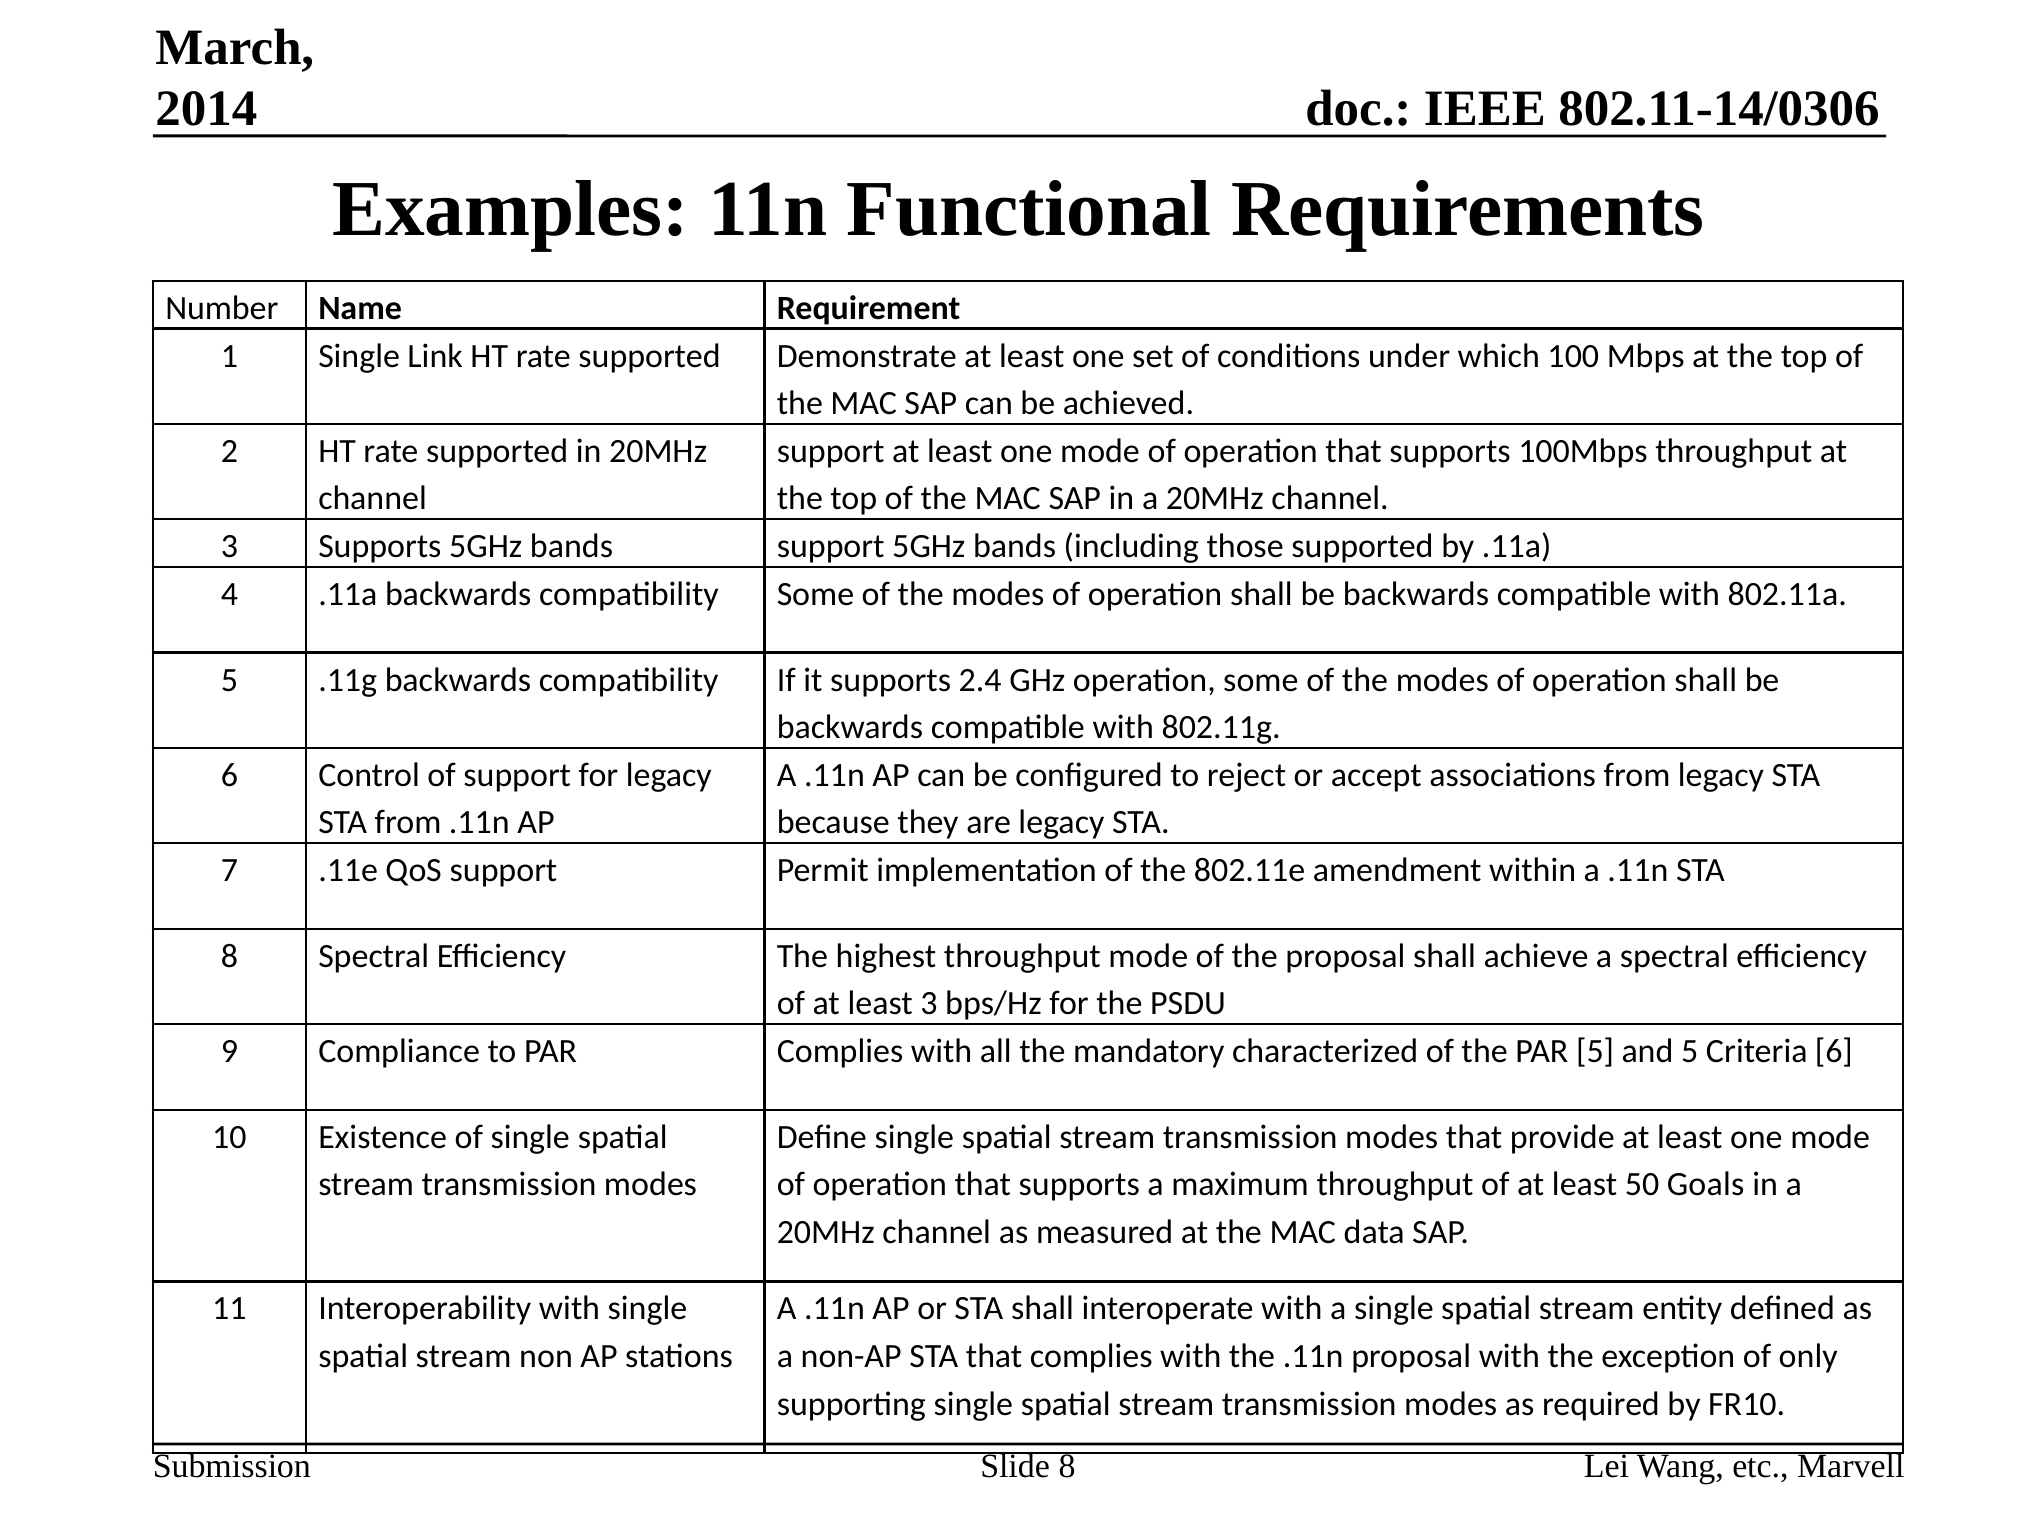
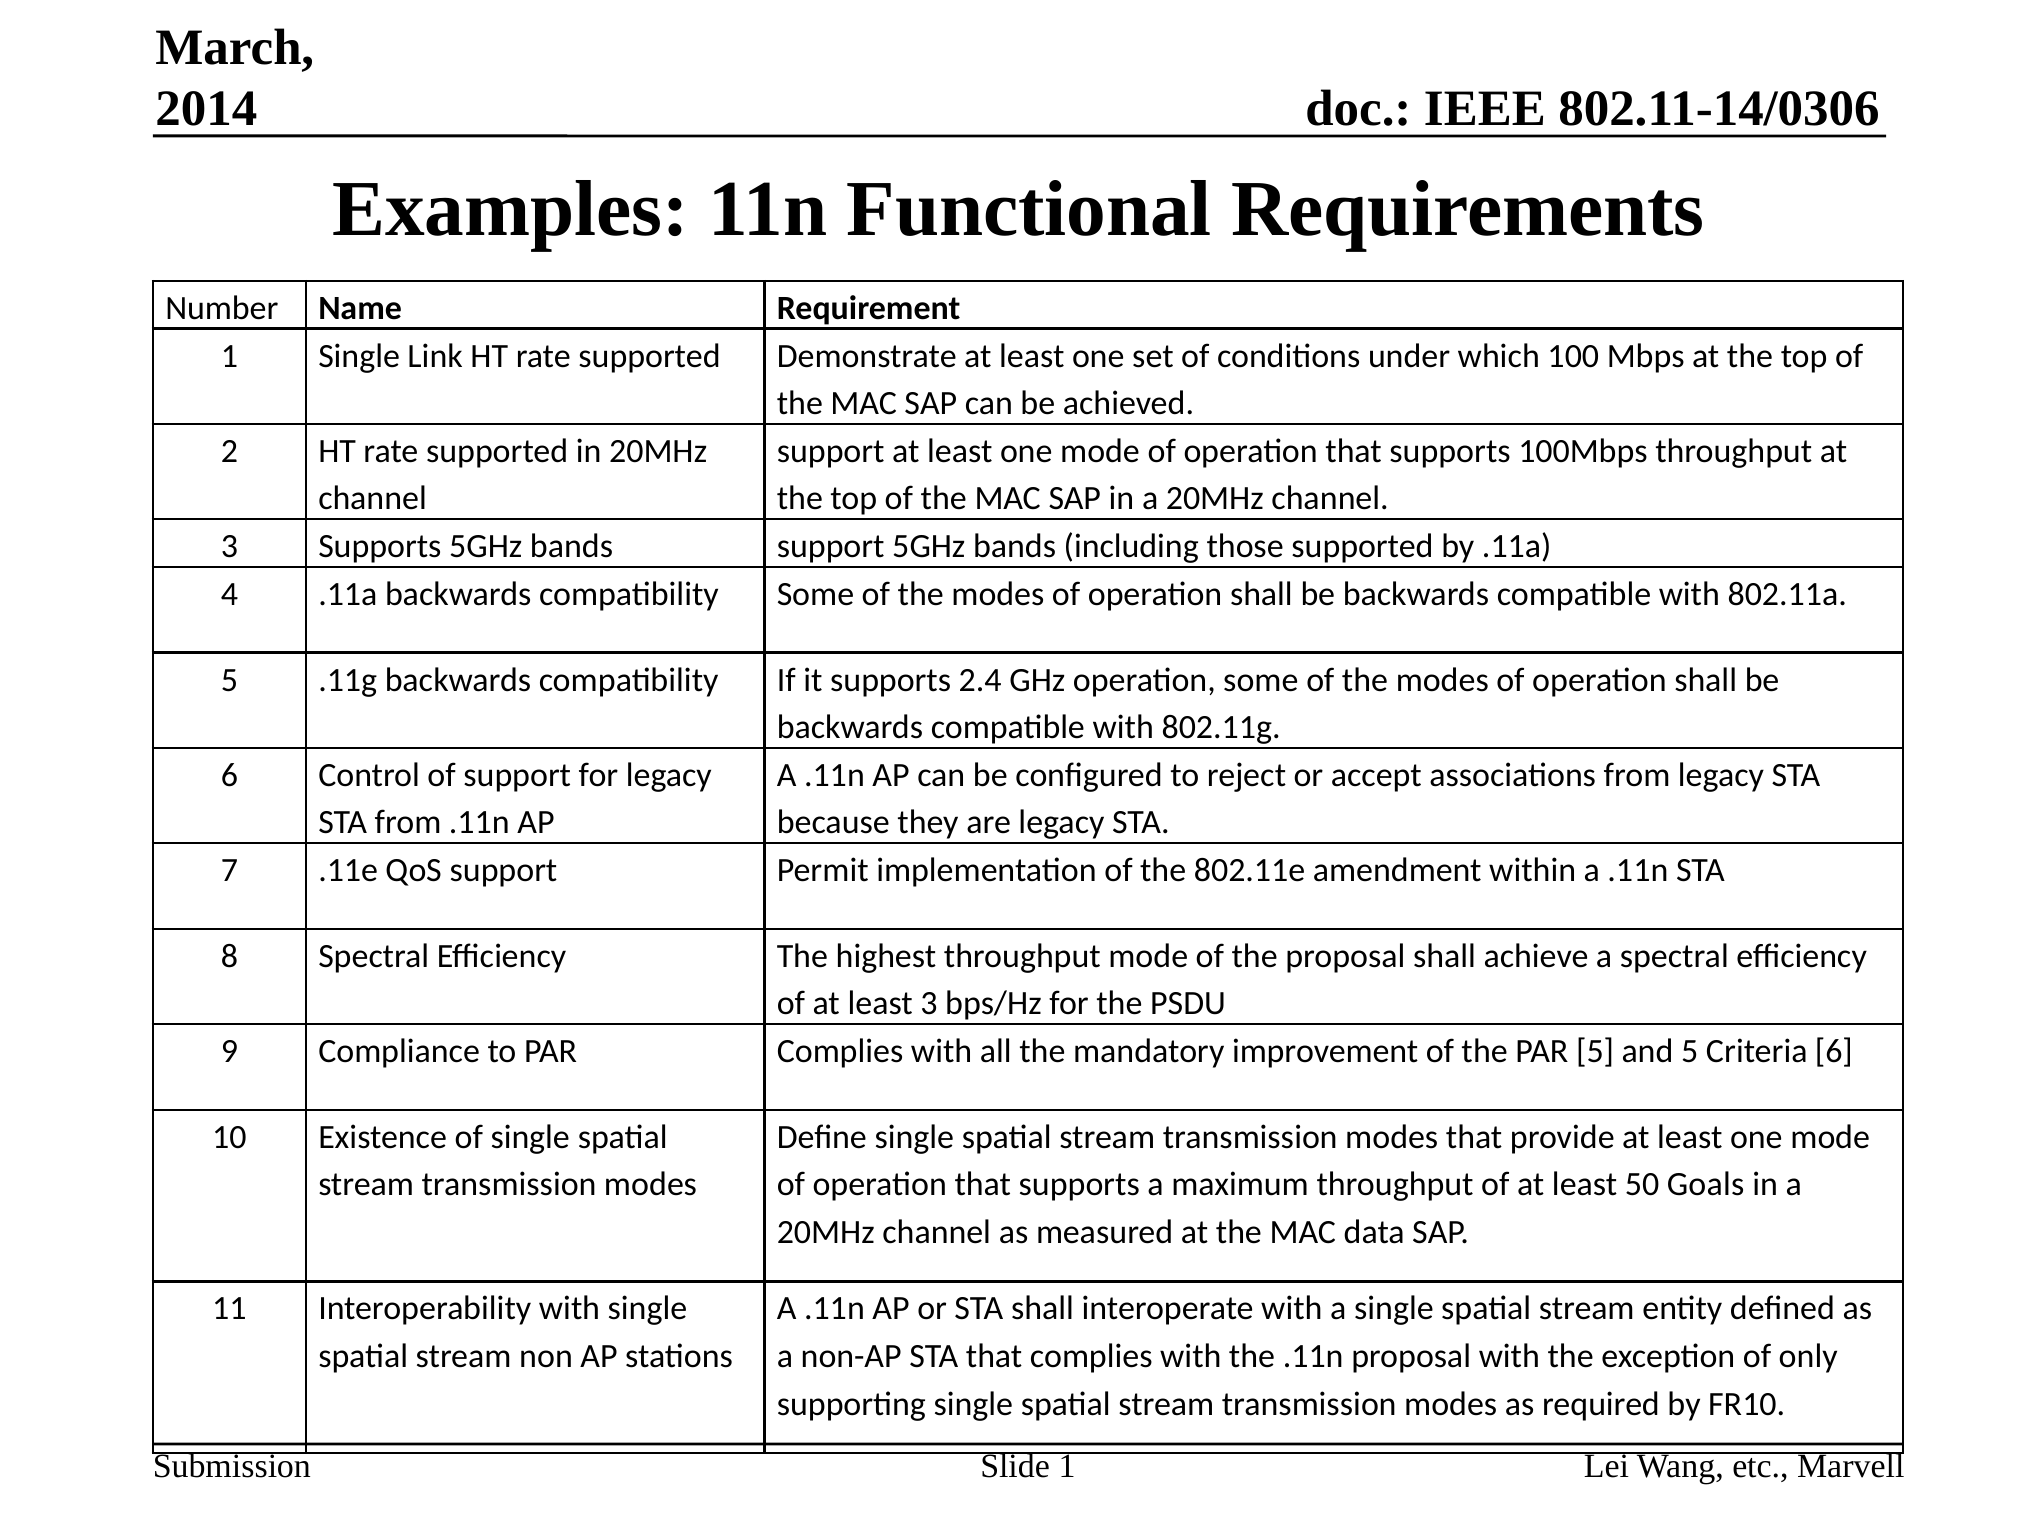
characterized: characterized -> improvement (1325, 1052)
Slide 8: 8 -> 1 (1067, 1467)
